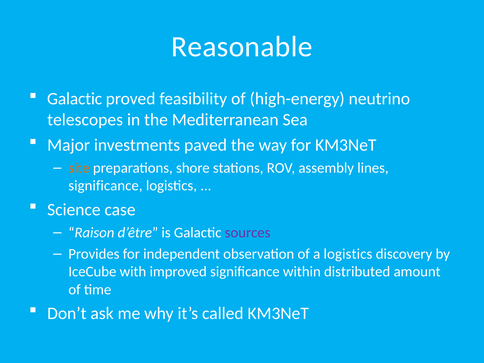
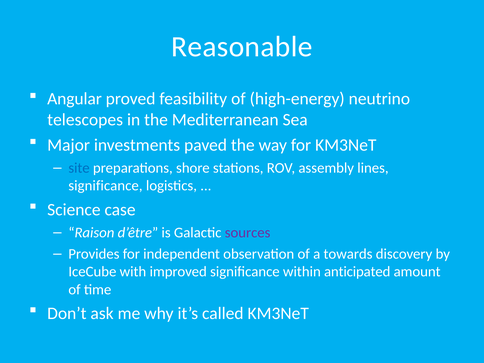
Galactic: Galactic -> Angular (75, 99)
site colour: orange -> blue (79, 168)
a logistics: logistics -> towards (348, 254)
distributed: distributed -> anticipated (357, 272)
